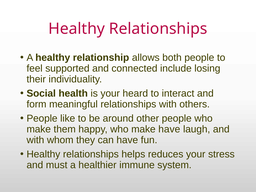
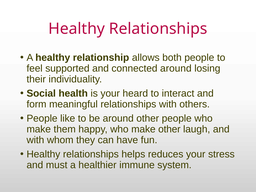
connected include: include -> around (176, 68)
make have: have -> other (169, 129)
